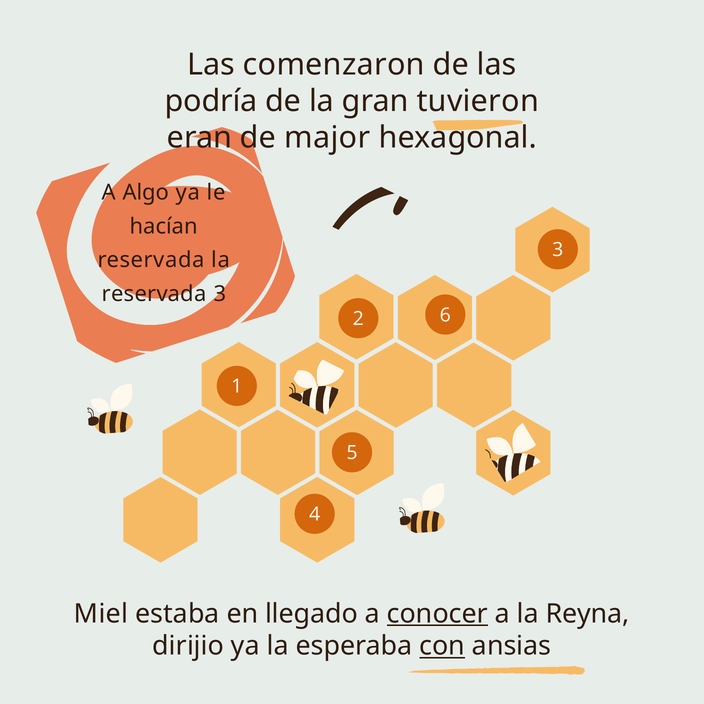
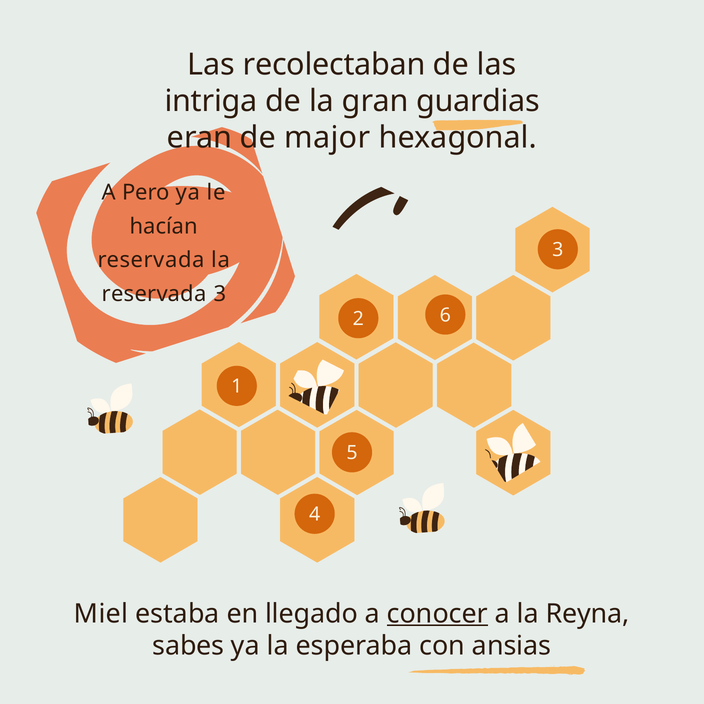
comenzaron: comenzaron -> recolectaban (334, 64)
podría: podría -> intriga (211, 101)
tuvieron: tuvieron -> guardias (478, 101)
Algo: Algo -> Pero (146, 193)
dirijio: dirijio -> sabes (188, 646)
con underline: present -> none (442, 646)
